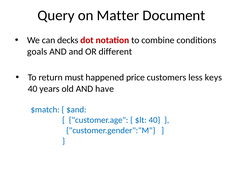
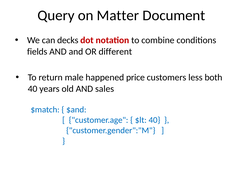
goals: goals -> fields (37, 52)
must: must -> male (74, 78)
keys: keys -> both (213, 78)
have: have -> sales (105, 89)
